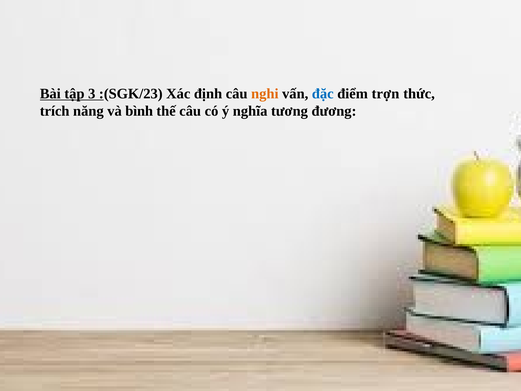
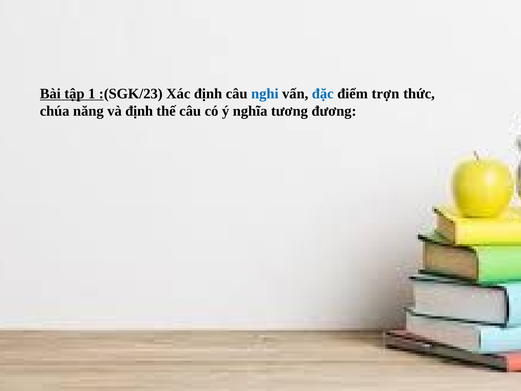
3: 3 -> 1 (92, 94)
nghi colour: orange -> blue (265, 94)
trích: trích -> chúa (55, 111)
và bình: bình -> định (139, 111)
